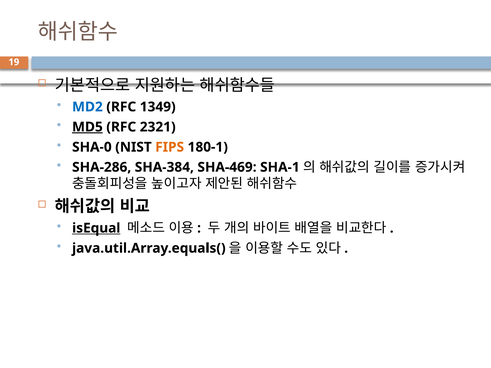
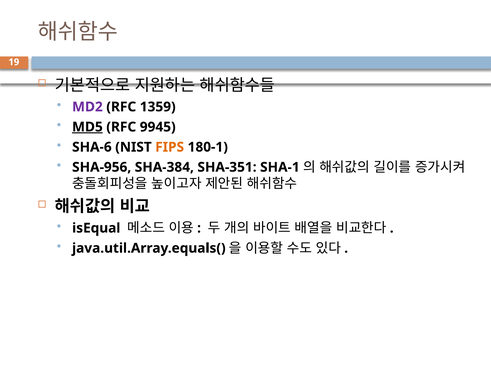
MD2 colour: blue -> purple (87, 107)
1349: 1349 -> 1359 (158, 107)
2321: 2321 -> 9945 (158, 127)
SHA-0: SHA-0 -> SHA-6 (92, 147)
SHA-286: SHA-286 -> SHA-956 (102, 167)
SHA-469: SHA-469 -> SHA-351 (227, 167)
isEqual underline: present -> none (96, 228)
